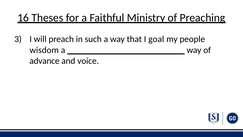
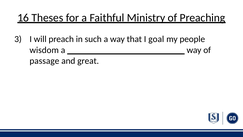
advance: advance -> passage (44, 61)
voice: voice -> great (88, 61)
